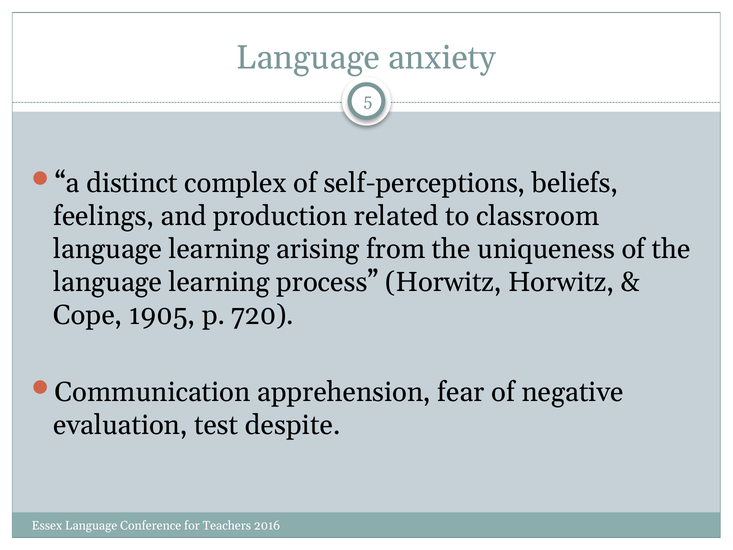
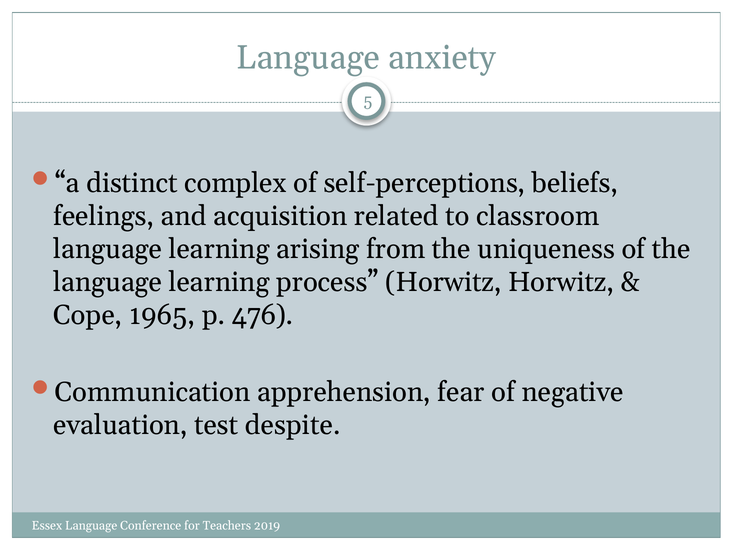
production: production -> acquisition (280, 216)
1905: 1905 -> 1965 (162, 315)
720: 720 -> 476 (263, 315)
2016: 2016 -> 2019 (267, 526)
